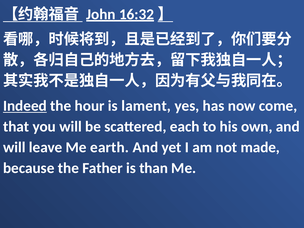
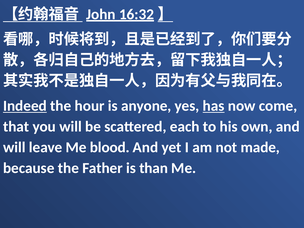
lament: lament -> anyone (146, 106)
has underline: none -> present (214, 106)
earth: earth -> blood (110, 147)
